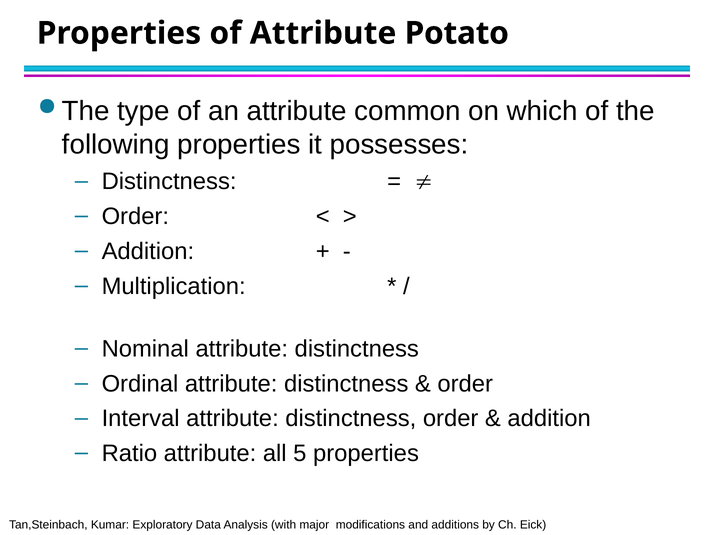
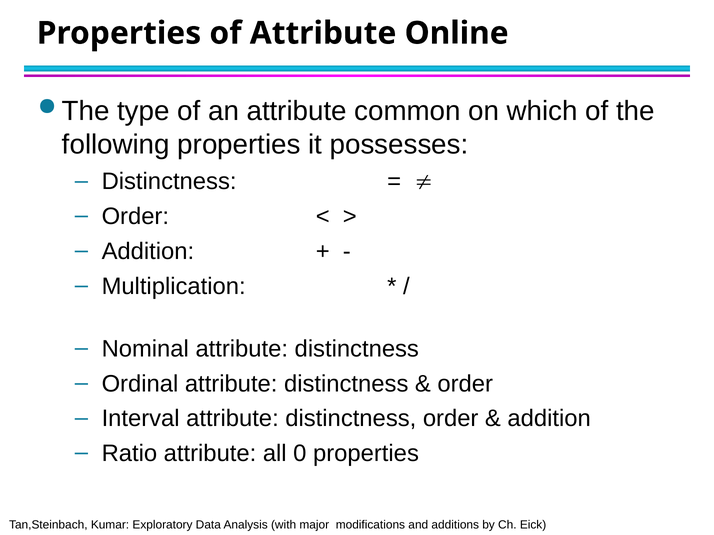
Potato: Potato -> Online (457, 33)
5: 5 -> 0 (300, 454)
